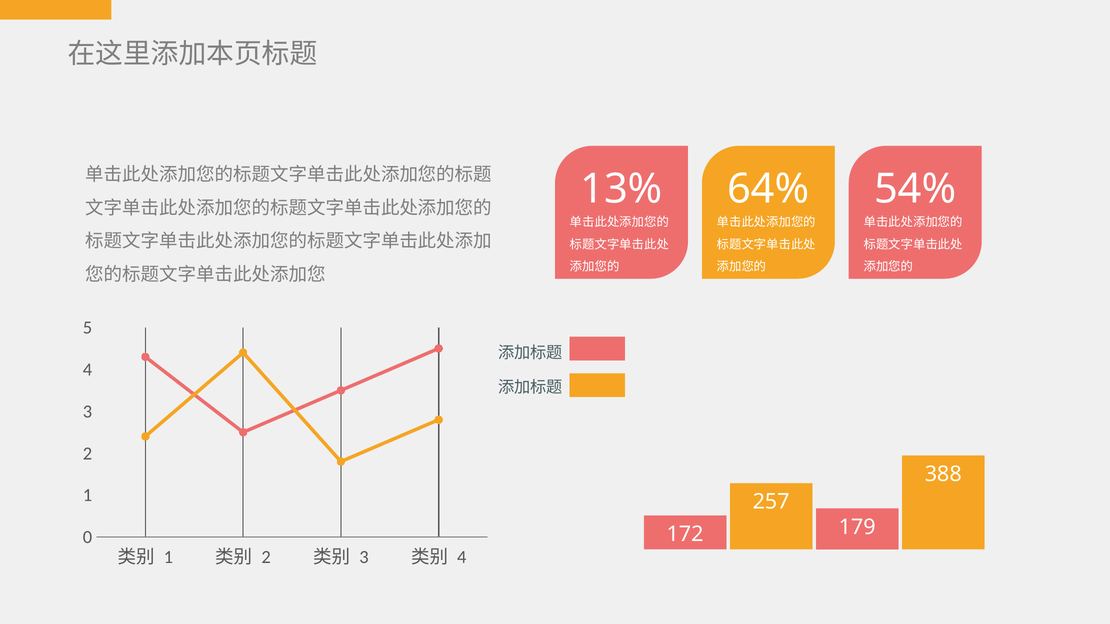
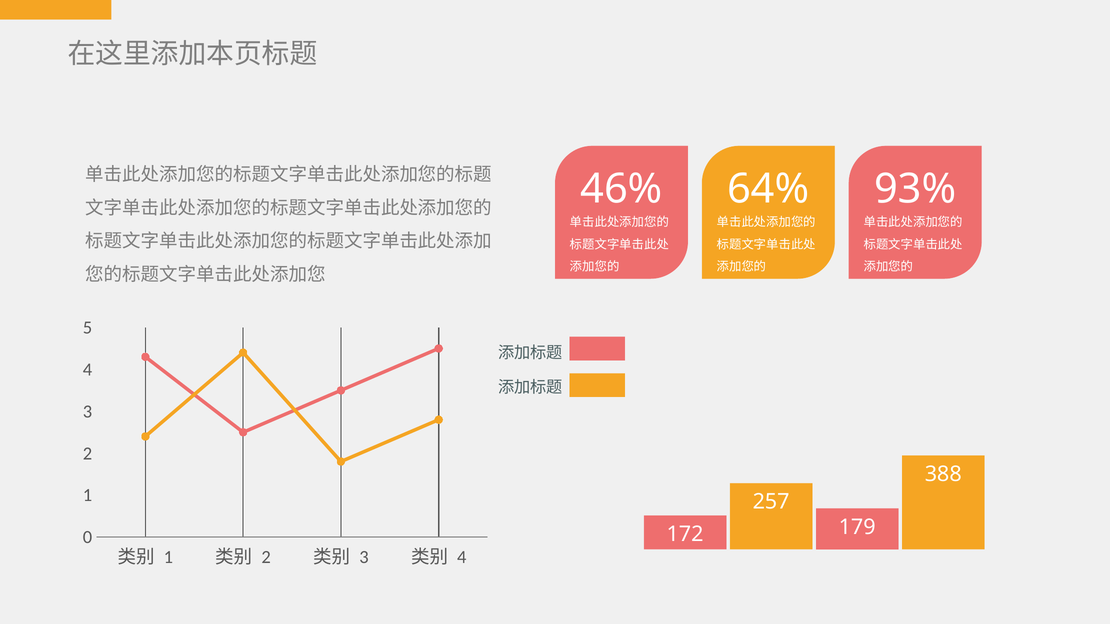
13%: 13% -> 46% (621, 189)
54%: 54% -> 93% (915, 189)
